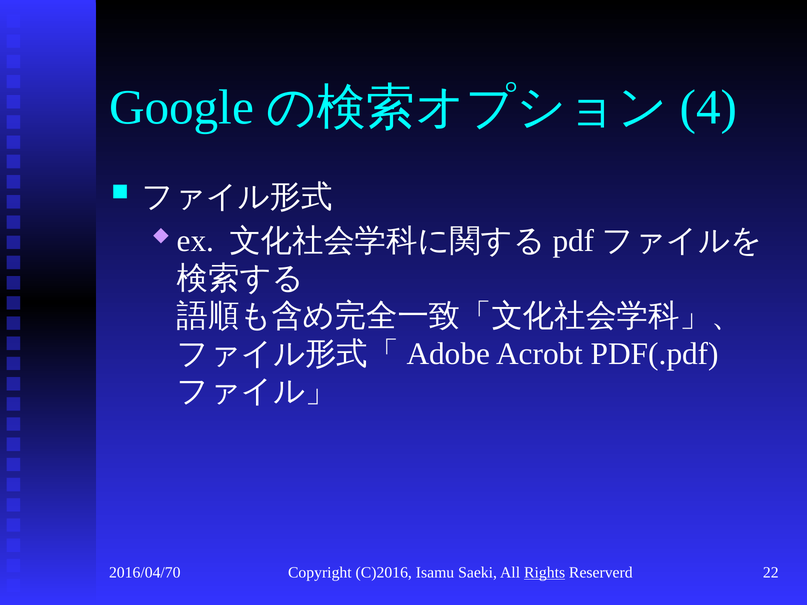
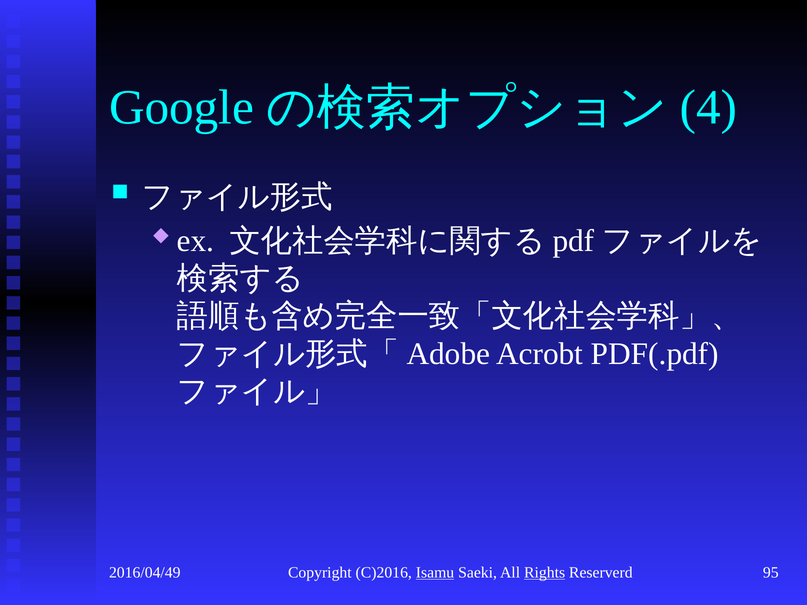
2016/04/70: 2016/04/70 -> 2016/04/49 (145, 573)
Isamu underline: none -> present (435, 573)
22: 22 -> 95 (771, 573)
